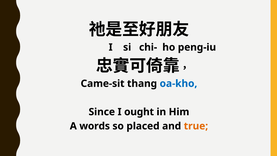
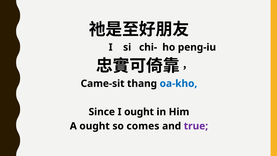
A words: words -> ought (95, 126)
placed: placed -> comes (143, 126)
true colour: orange -> purple (196, 126)
